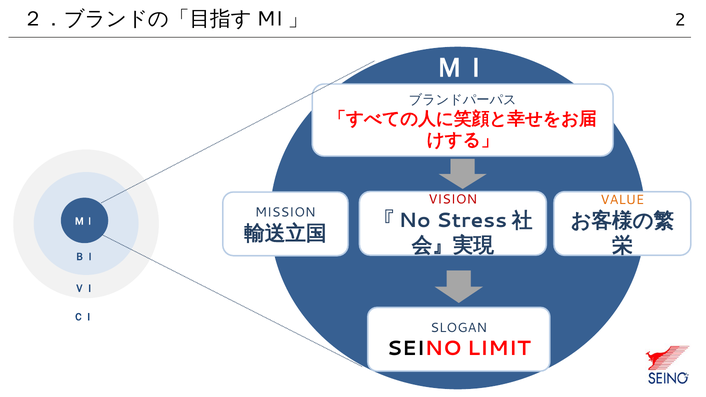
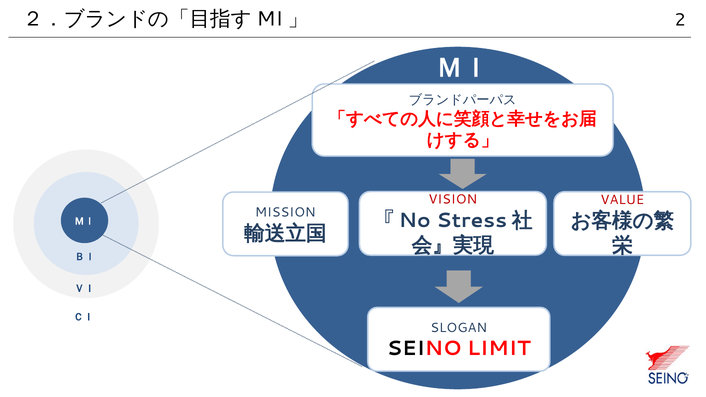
VALUE colour: orange -> red (622, 200)
